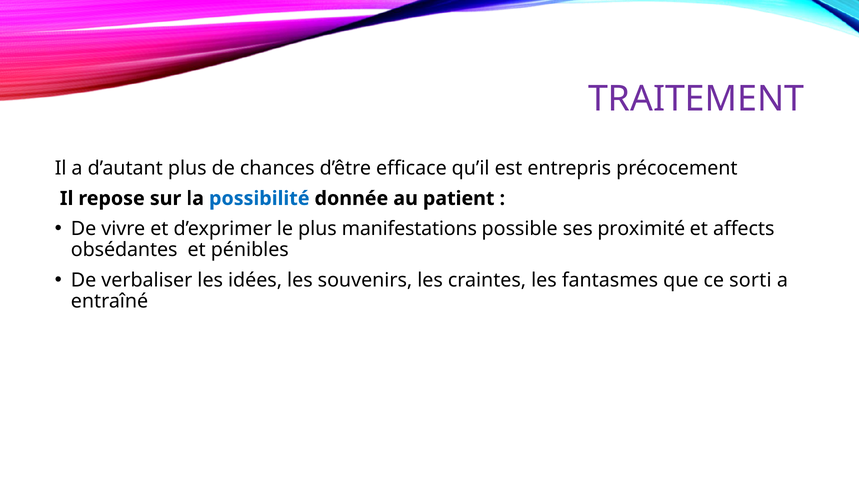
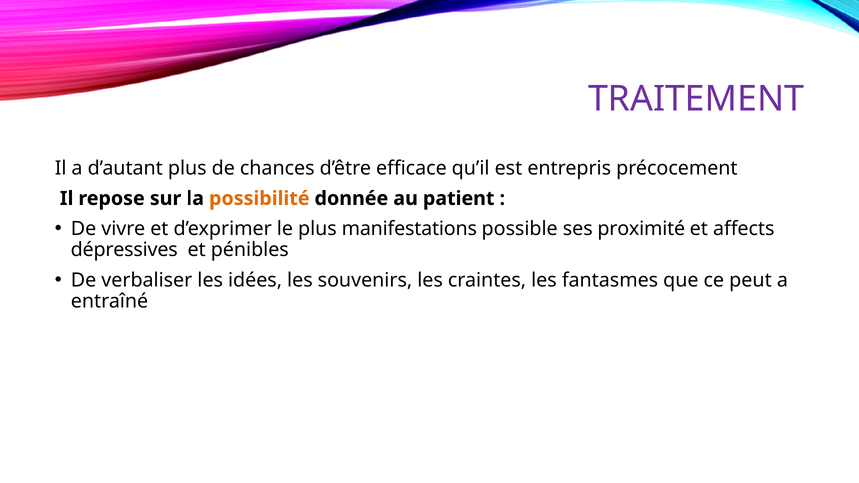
possibilité colour: blue -> orange (259, 199)
obsédantes: obsédantes -> dépressives (124, 250)
sorti: sorti -> peut (750, 280)
